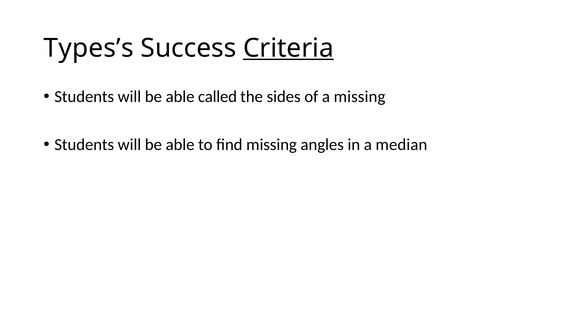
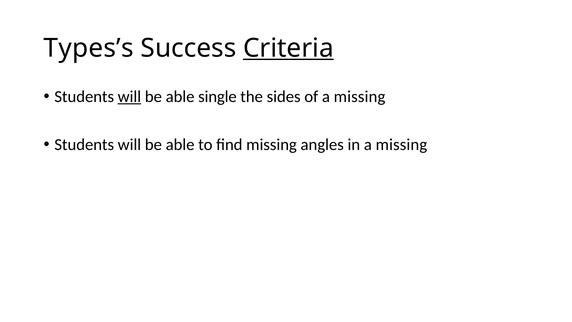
will underline: none -> present (129, 97)
called: called -> single (217, 97)
in a median: median -> missing (401, 145)
